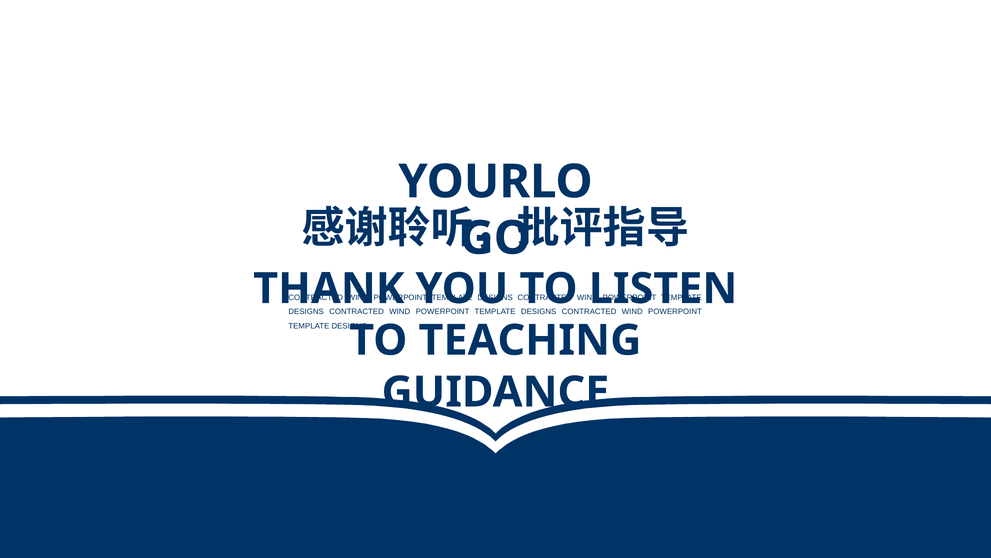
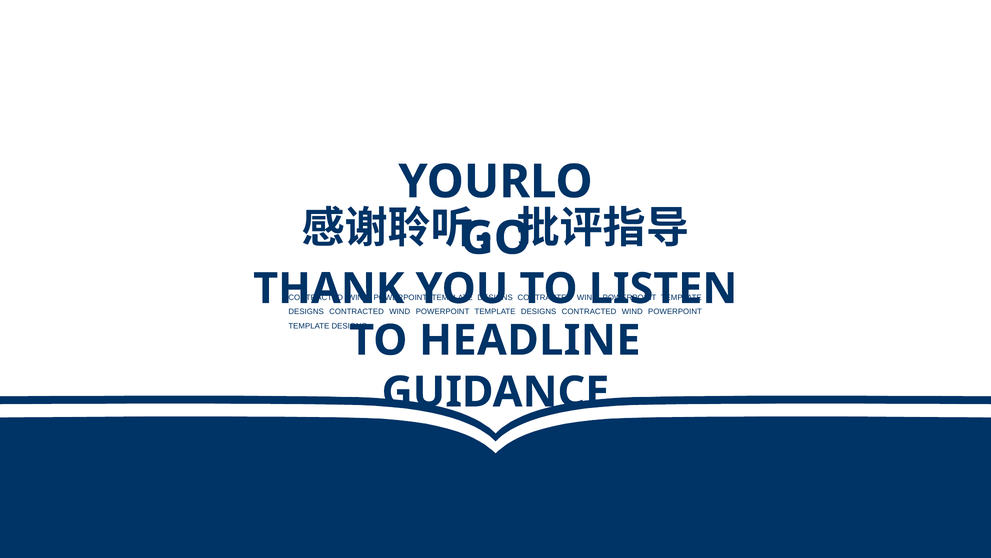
TEACHING: TEACHING -> HEADLINE (530, 340)
